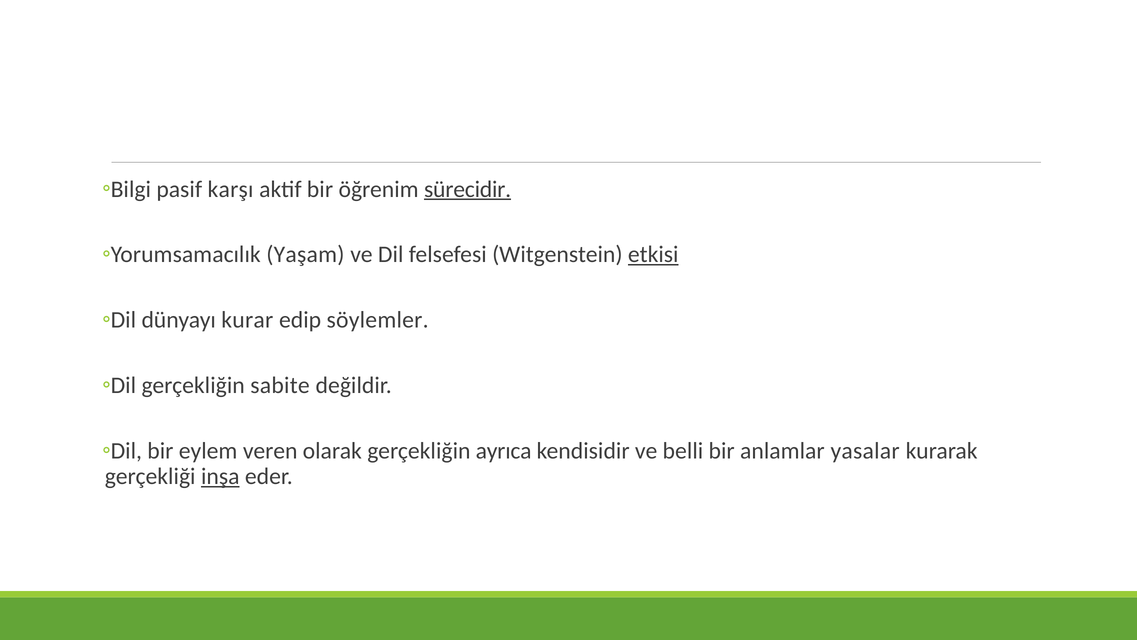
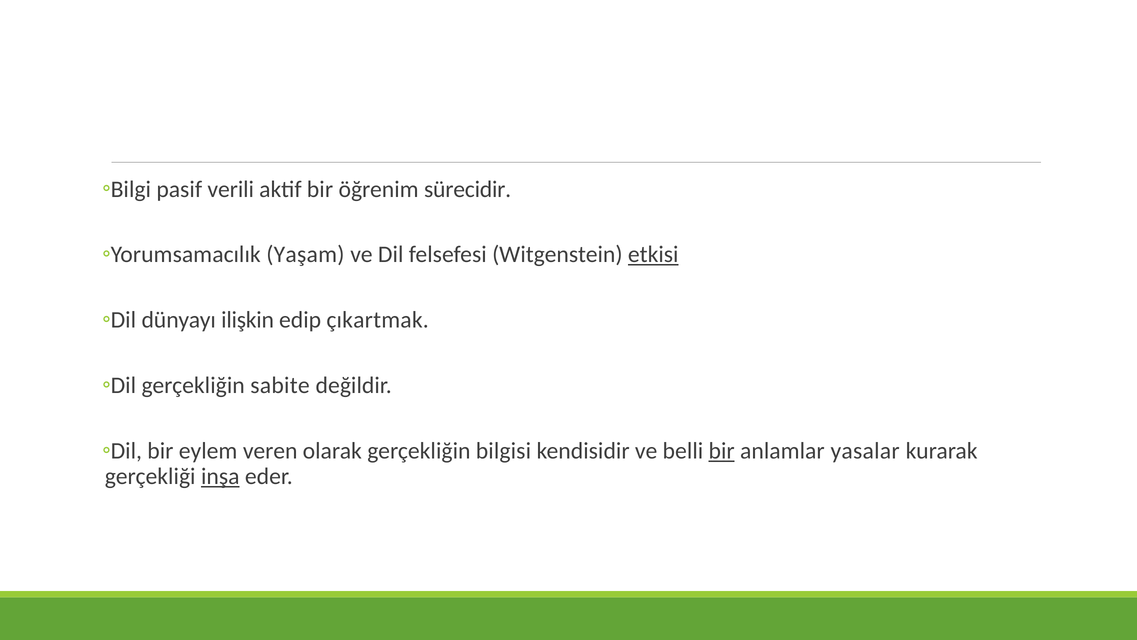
karşı: karşı -> verili (231, 189)
sürecidir underline: present -> none (468, 189)
kurar: kurar -> ilişkin (248, 320)
söylemler: söylemler -> çıkartmak (378, 320)
ayrıca: ayrıca -> bilgisi (503, 451)
bir underline: none -> present (722, 451)
